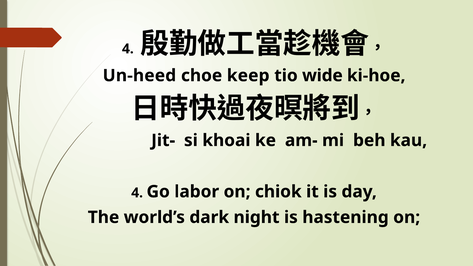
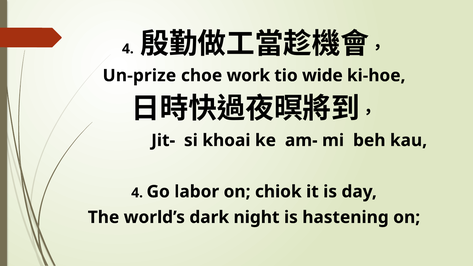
Un-heed: Un-heed -> Un-prize (139, 76)
keep: keep -> work (248, 76)
